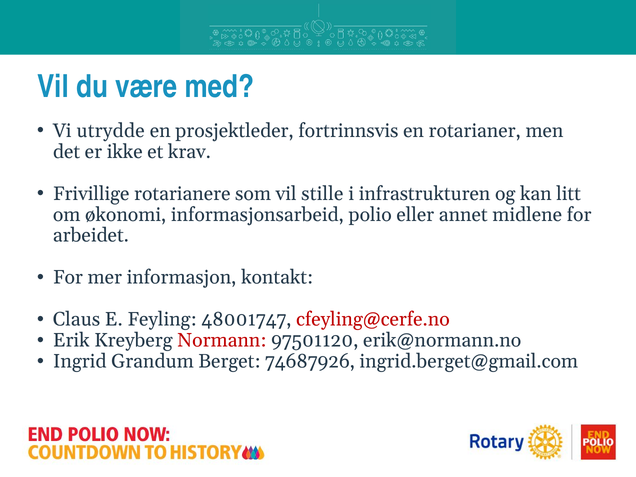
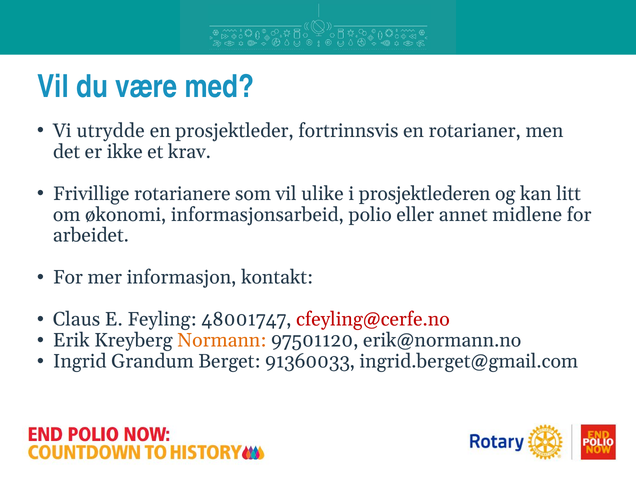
stille: stille -> ulike (322, 194)
infrastrukturen: infrastrukturen -> prosjektlederen (425, 194)
Normann colour: red -> orange (222, 340)
74687926: 74687926 -> 91360033 (310, 361)
